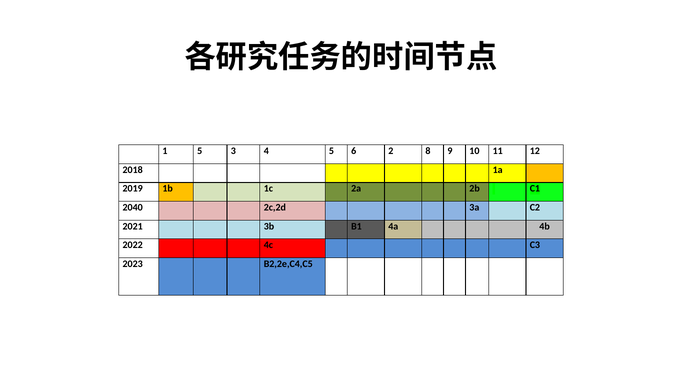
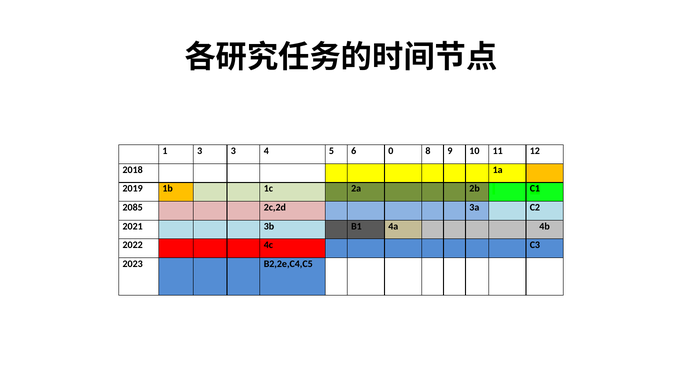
1 5: 5 -> 3 (200, 151)
2: 2 -> 0 (391, 151)
2040: 2040 -> 2085 (133, 207)
